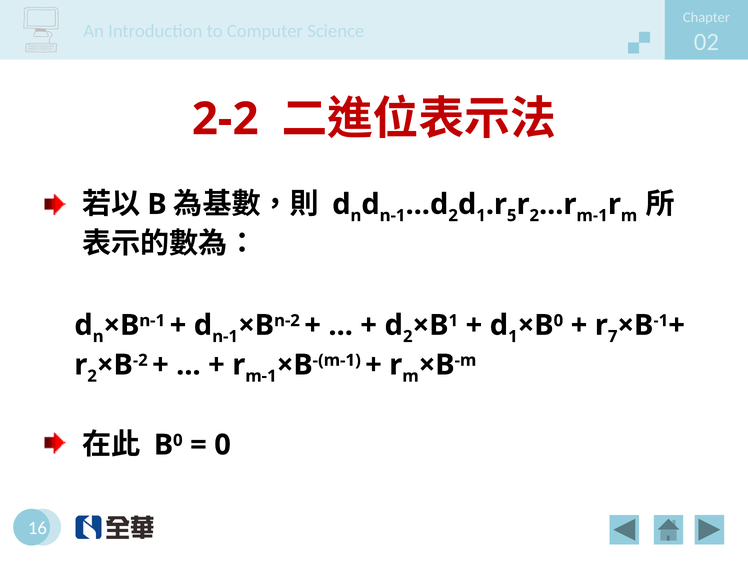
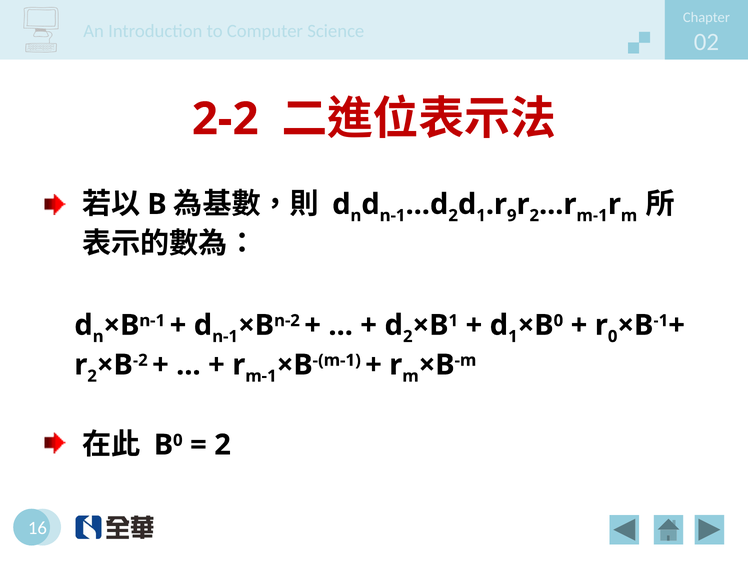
5: 5 -> 9 (512, 216)
7: 7 -> 0 (613, 337)
0: 0 -> 2 (223, 445)
